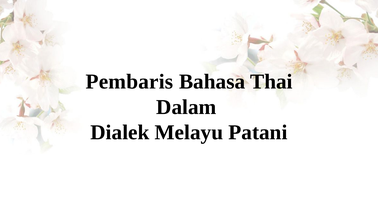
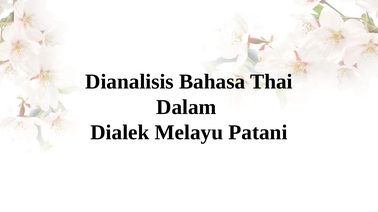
Pembaris: Pembaris -> Dianalisis (129, 82)
